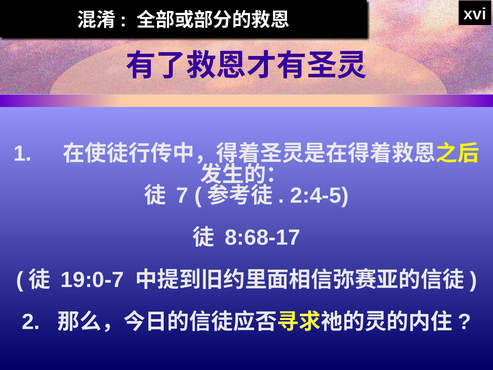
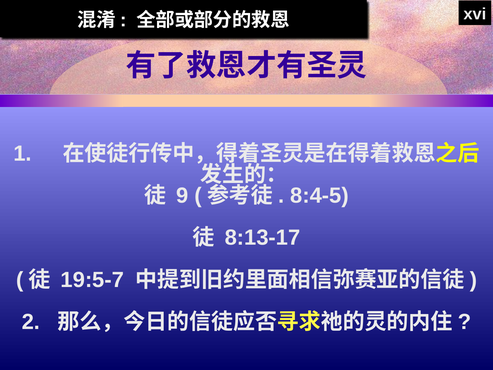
7: 7 -> 9 (182, 195)
2:4-5: 2:4-5 -> 8:4-5 (319, 195)
8:68-17: 8:68-17 -> 8:13-17 (262, 238)
19:0-7: 19:0-7 -> 19:5-7 (92, 280)
